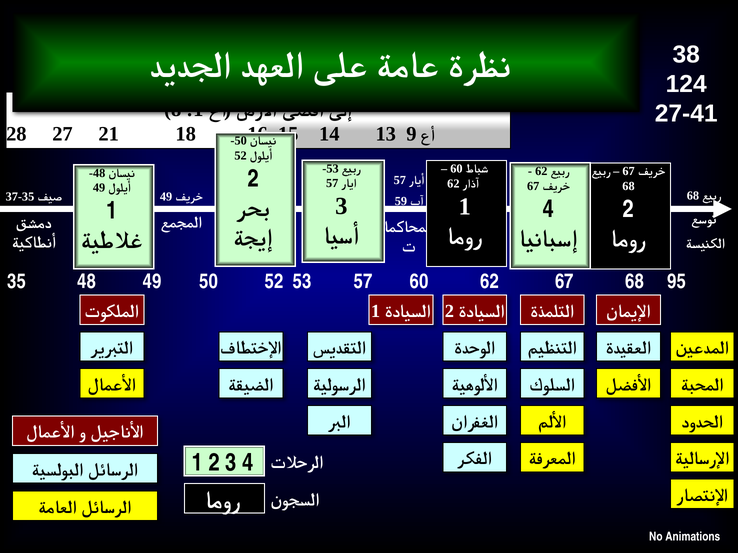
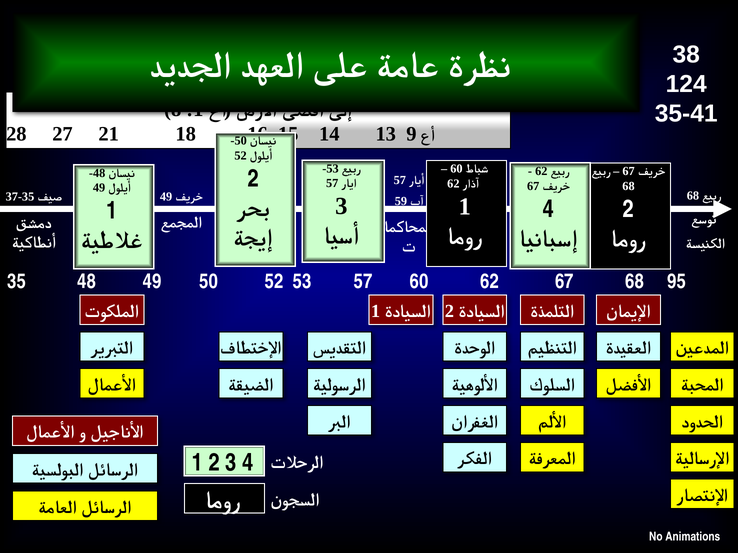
27-41: 27-41 -> 35-41 (686, 114)
